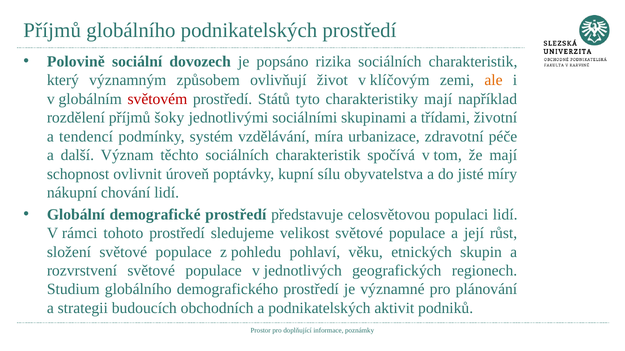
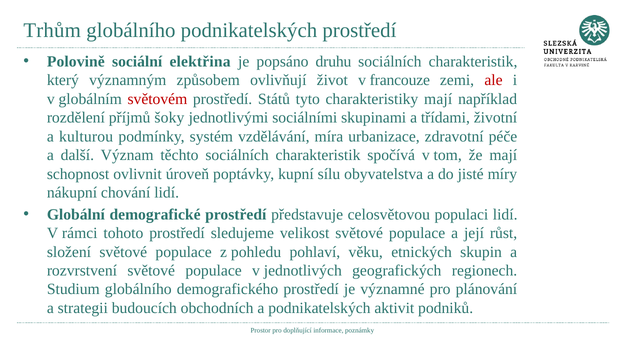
Příjmů: Příjmů -> Trhům (52, 30)
dovozech: dovozech -> elektřina (200, 62)
rizika: rizika -> druhu (333, 62)
klíčovým: klíčovým -> francouze (400, 80)
ale colour: orange -> red (493, 80)
tendencí: tendencí -> kulturou (86, 137)
